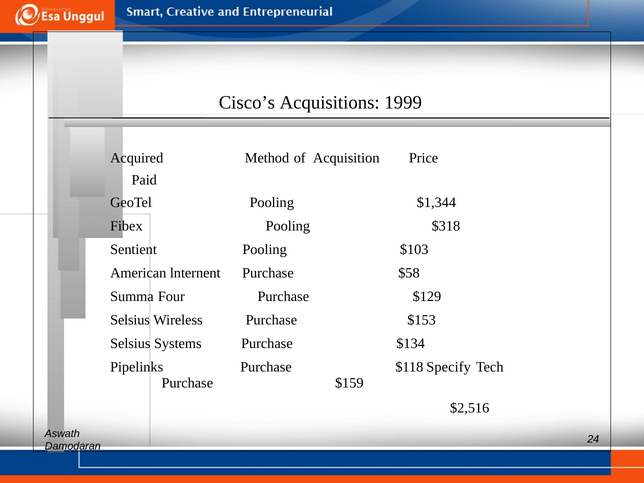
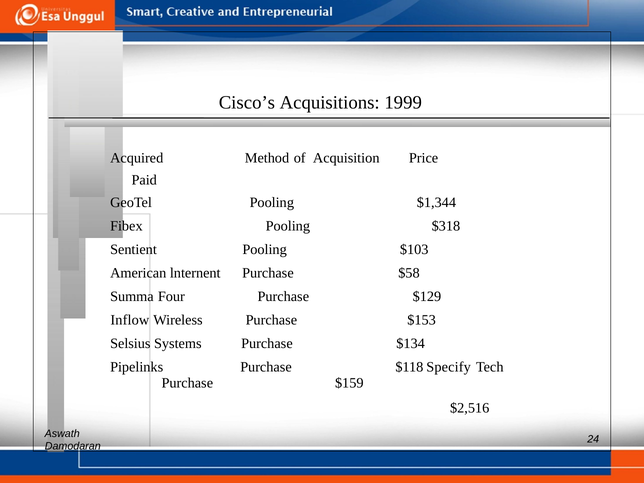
Selsius: Selsius -> Inflow (130, 320)
